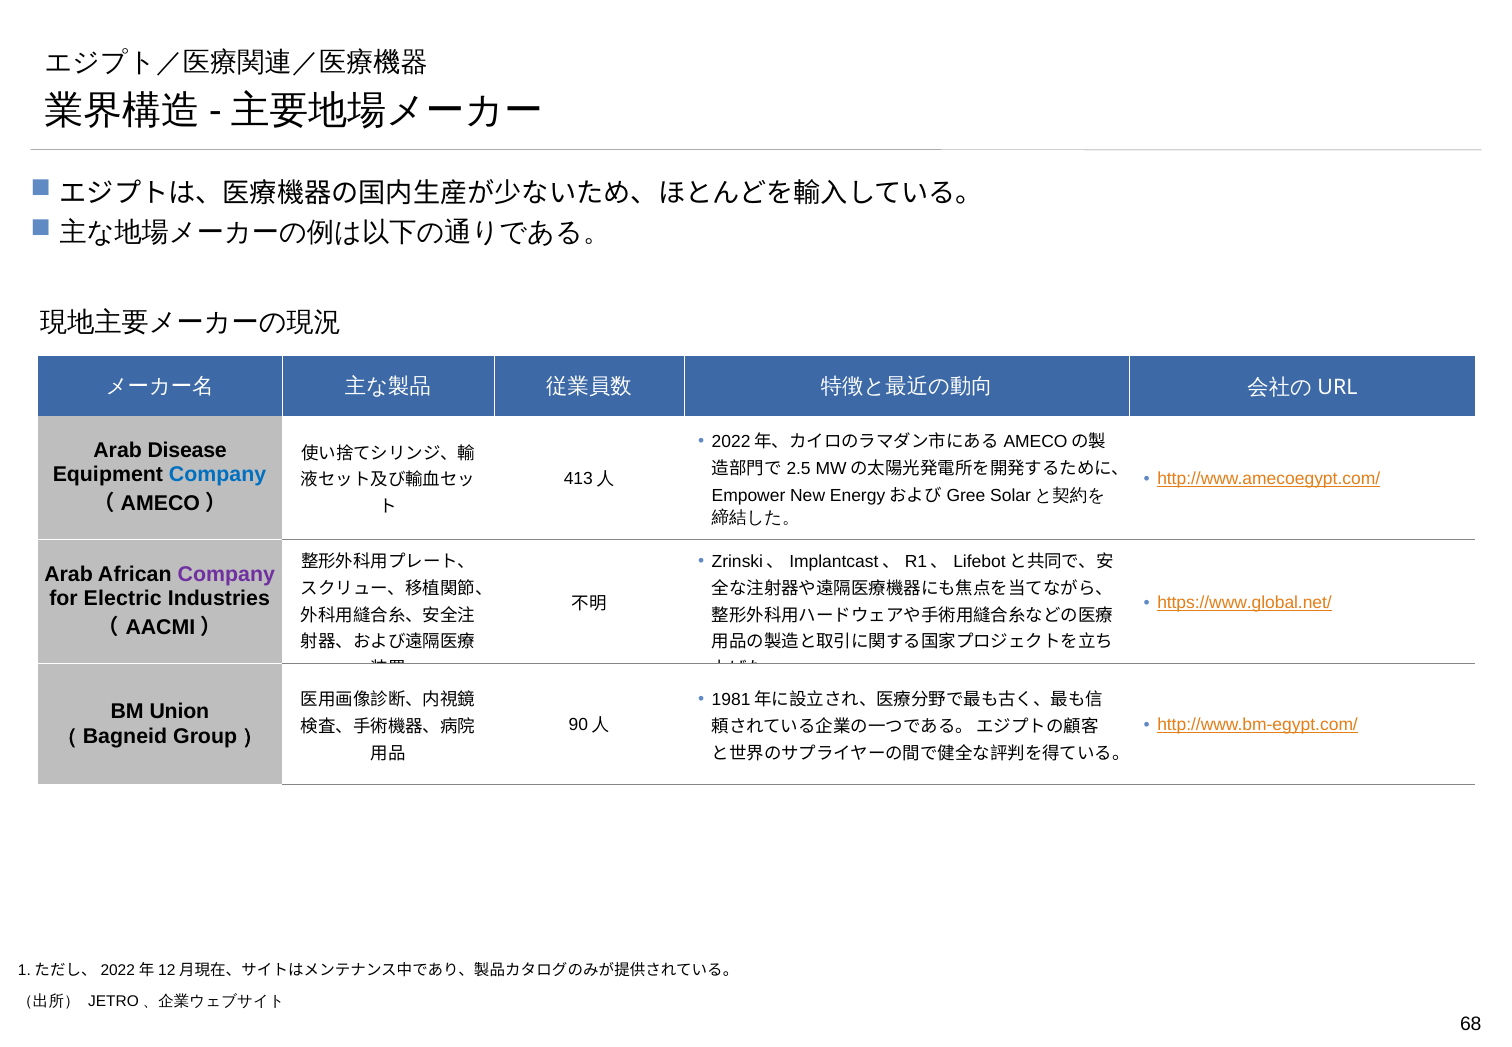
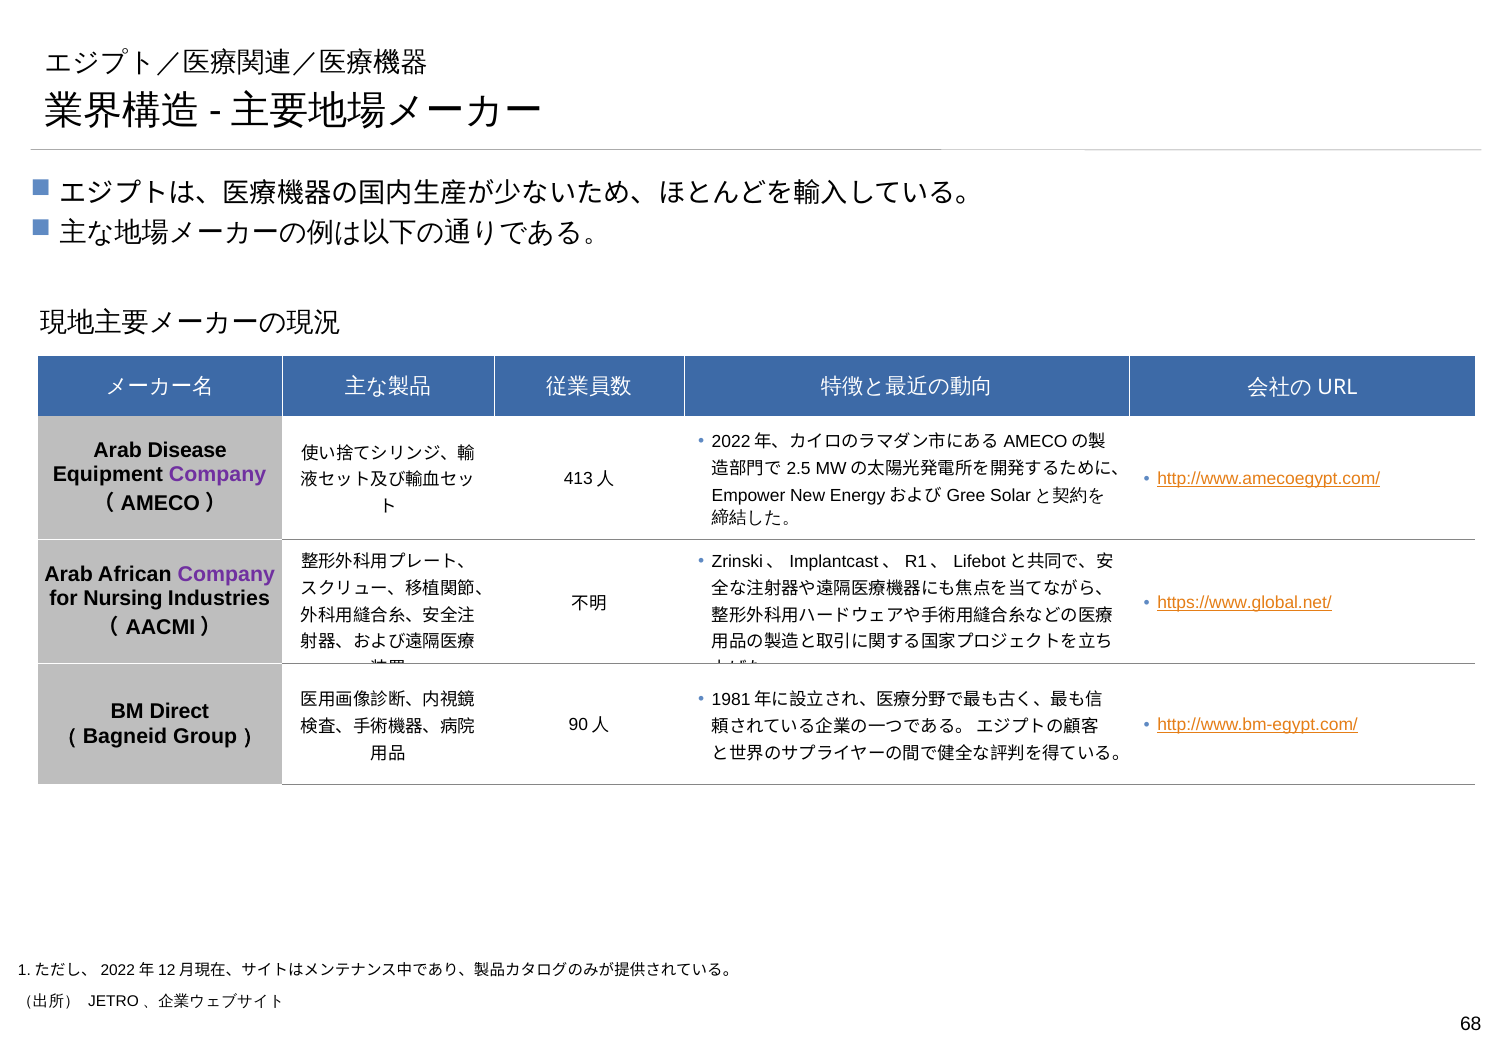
Company colour: blue -> purple (218, 474)
Electric: Electric -> Nursing (123, 598)
Union: Union -> Direct (179, 711)
